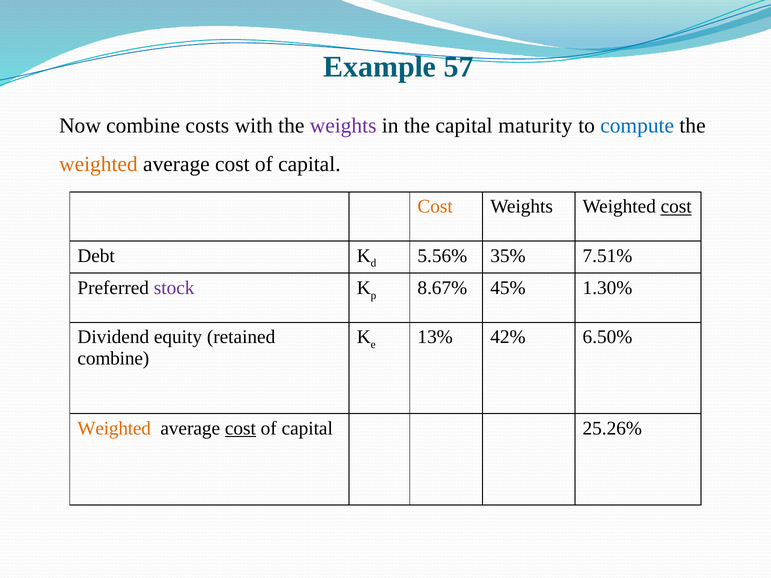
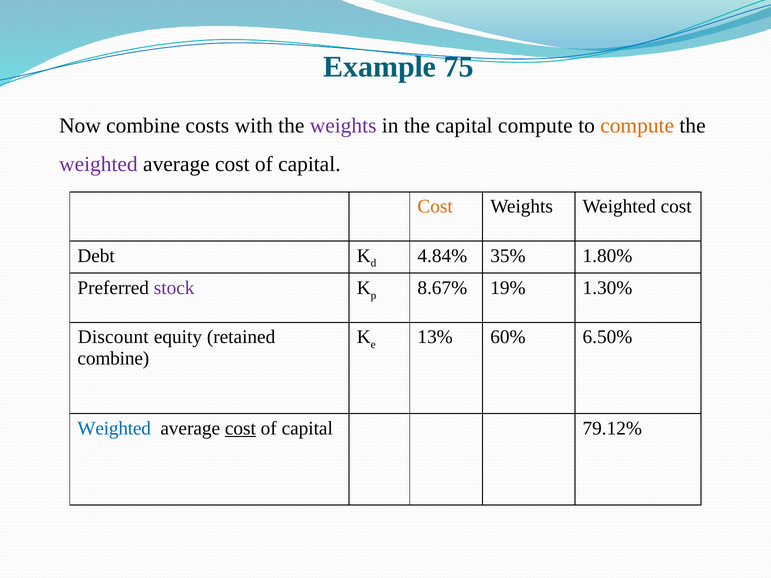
57: 57 -> 75 (459, 67)
capital maturity: maturity -> compute (535, 126)
compute colour: blue -> orange (637, 126)
weighted colour: orange -> purple (98, 164)
cost underline: present -> none (676, 207)
5.56%: 5.56% -> 4.84% (442, 256)
7.51%: 7.51% -> 1.80% (607, 256)
45%: 45% -> 19% (508, 288)
Dividend: Dividend -> Discount (113, 337)
42%: 42% -> 60% (508, 337)
Weighted colour: orange -> blue (114, 429)
25.26%: 25.26% -> 79.12% (612, 429)
